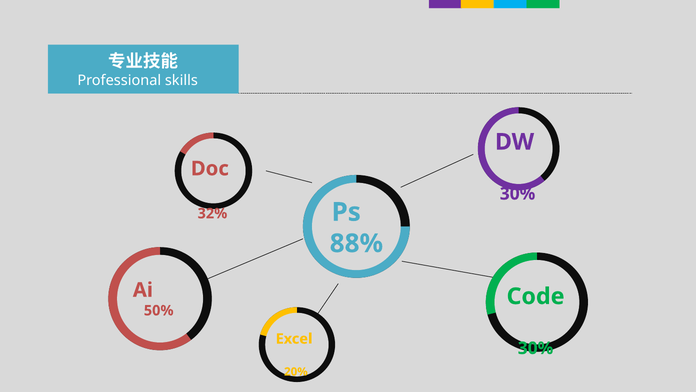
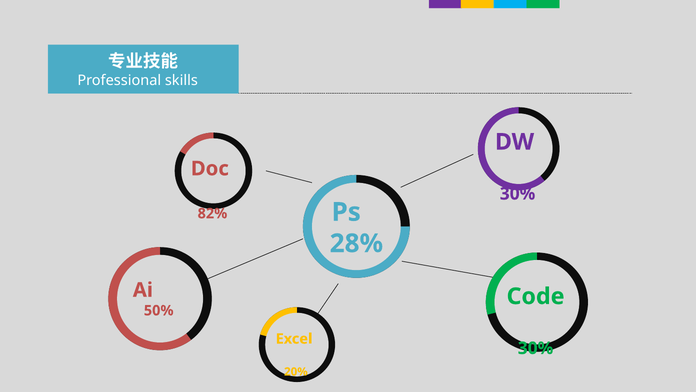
32%: 32% -> 82% (212, 213)
88%: 88% -> 28% (356, 243)
